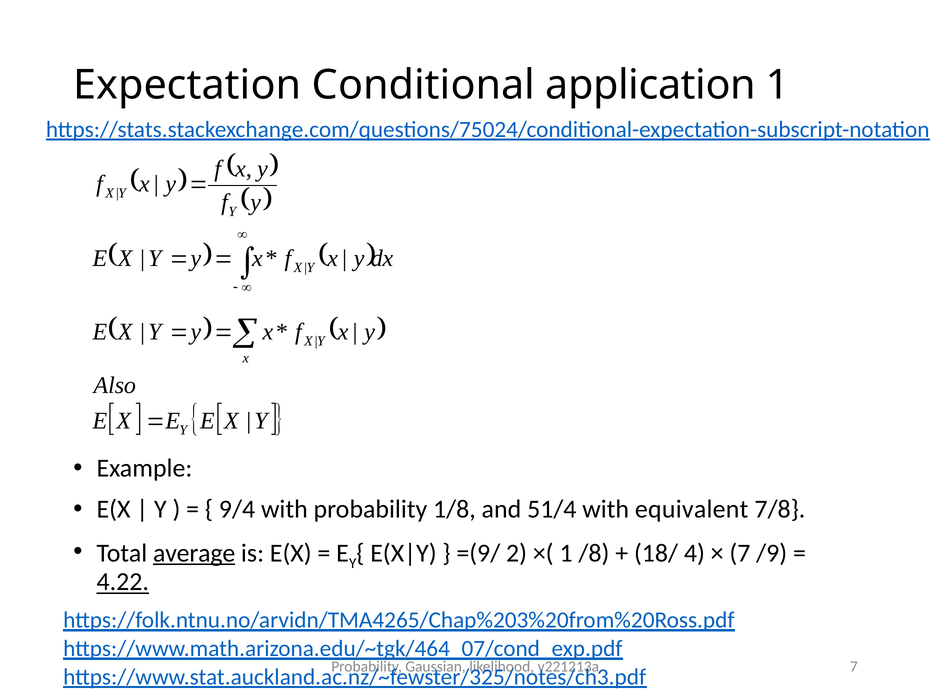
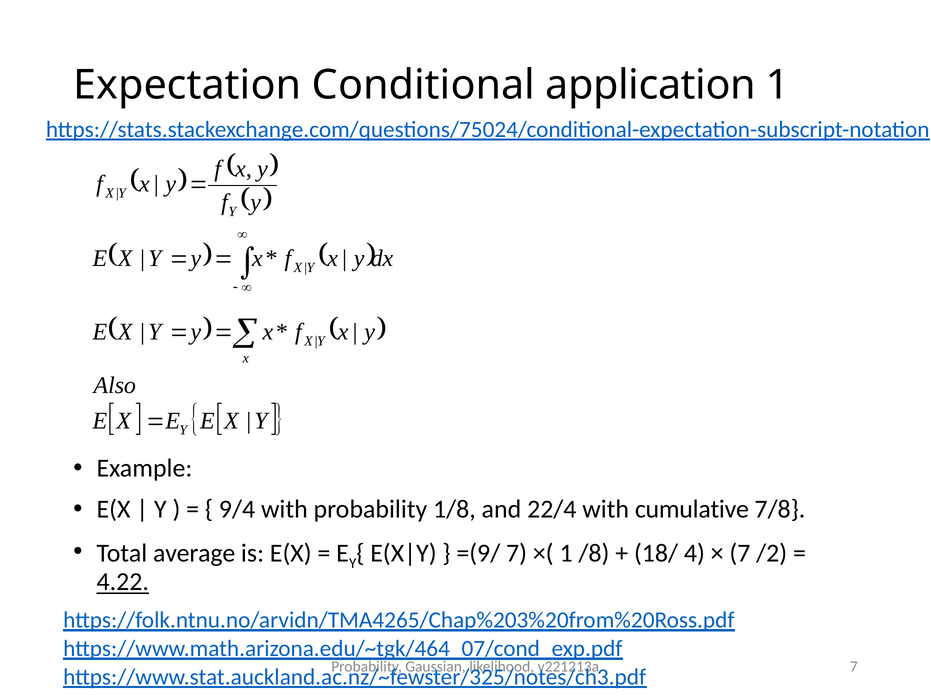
51/4: 51/4 -> 22/4 (552, 509)
equivalent: equivalent -> cumulative (692, 509)
average underline: present -> none (194, 553)
=(9/ 2: 2 -> 7 (517, 553)
/9: /9 -> /2 (772, 553)
